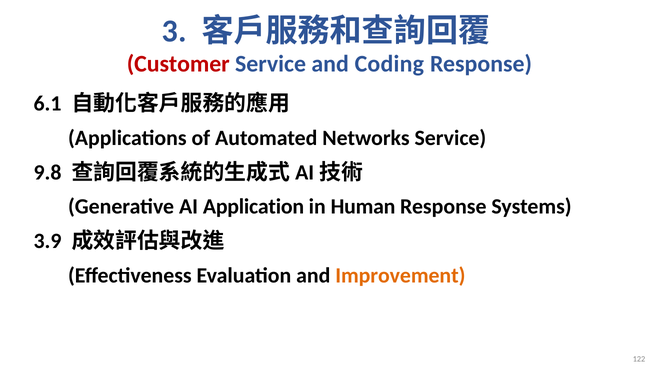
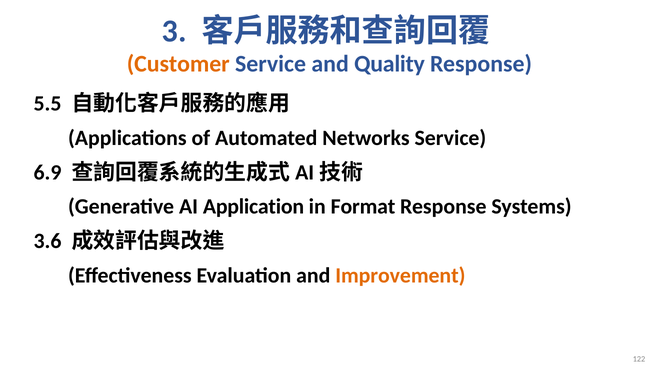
Customer colour: red -> orange (178, 64)
Coding: Coding -> Quality (390, 64)
6.1: 6.1 -> 5.5 (47, 104)
9.8: 9.8 -> 6.9 (47, 172)
Human: Human -> Format (363, 207)
3.9: 3.9 -> 3.6 (47, 241)
